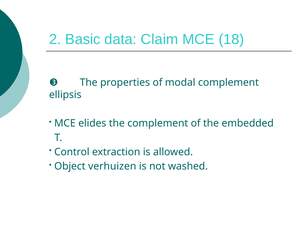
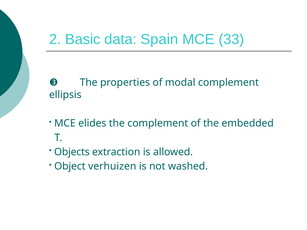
Claim: Claim -> Spain (159, 39)
18: 18 -> 33 (231, 39)
Control: Control -> Objects (72, 152)
